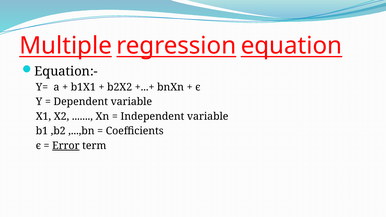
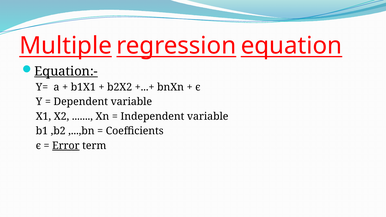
Equation:- underline: none -> present (66, 71)
